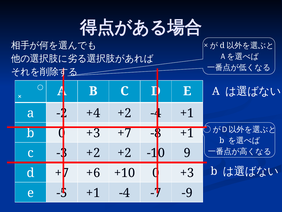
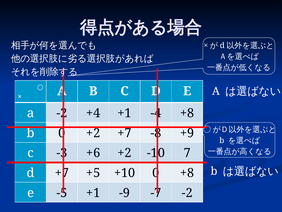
+4 +2: +2 -> +1 (125, 113)
+1: +1 -> +8 (187, 113)
+3: +3 -> +2 (93, 133)
+1: +1 -> +9 (187, 133)
+2: +2 -> +6 (93, 153)
9: 9 -> 7 (187, 153)
+6: +6 -> +5 (93, 173)
+3: +3 -> +8 (187, 173)
+1 -4: -4 -> -9 (125, 192)
-9: -9 -> -2 (187, 192)
